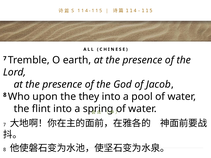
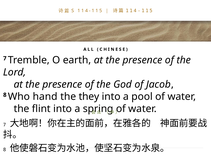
upon: upon -> hand (45, 97)
